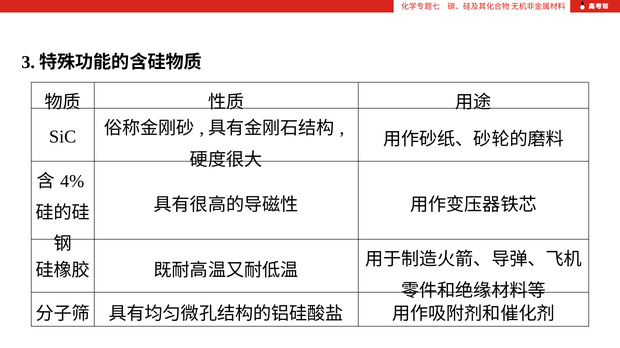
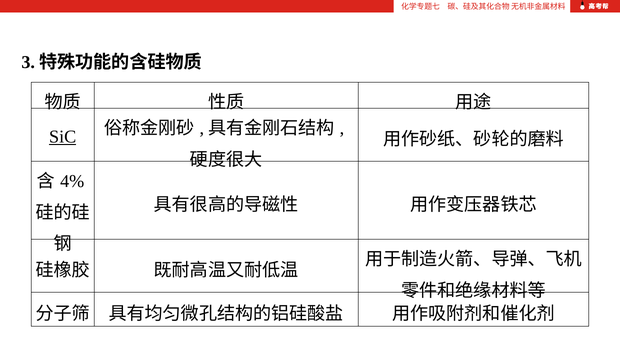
SiC underline: none -> present (63, 137)
